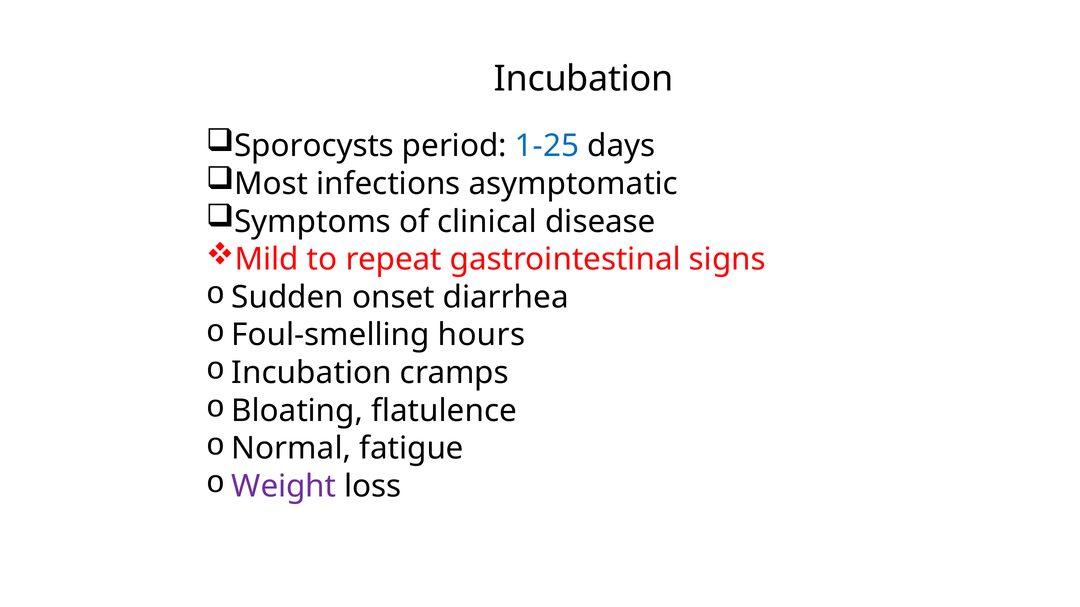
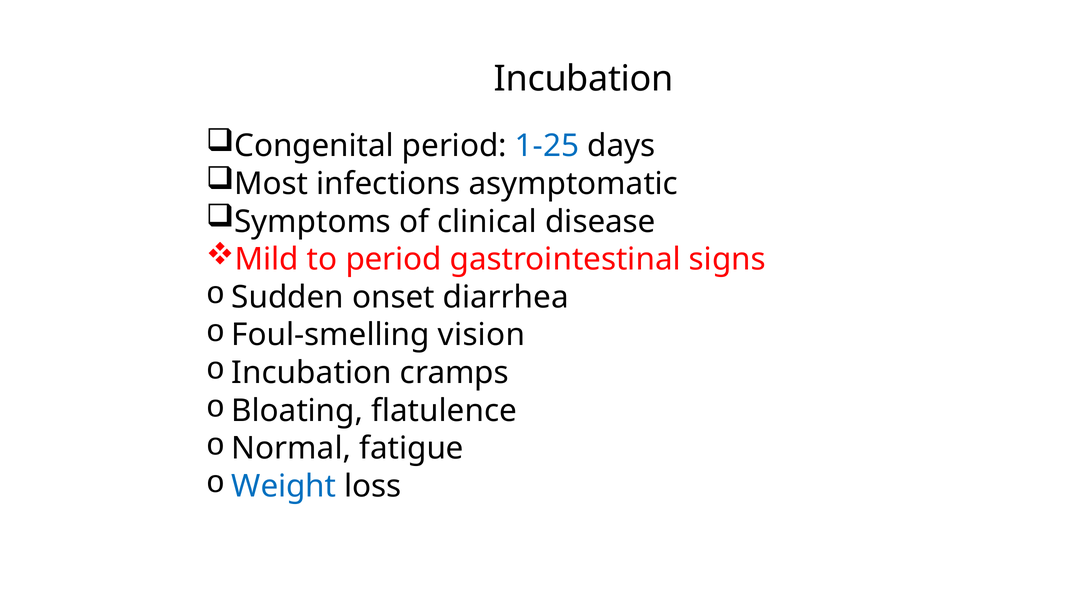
Sporocysts: Sporocysts -> Congenital (314, 146)
to repeat: repeat -> period (394, 260)
hours: hours -> vision (481, 335)
Weight colour: purple -> blue (284, 487)
